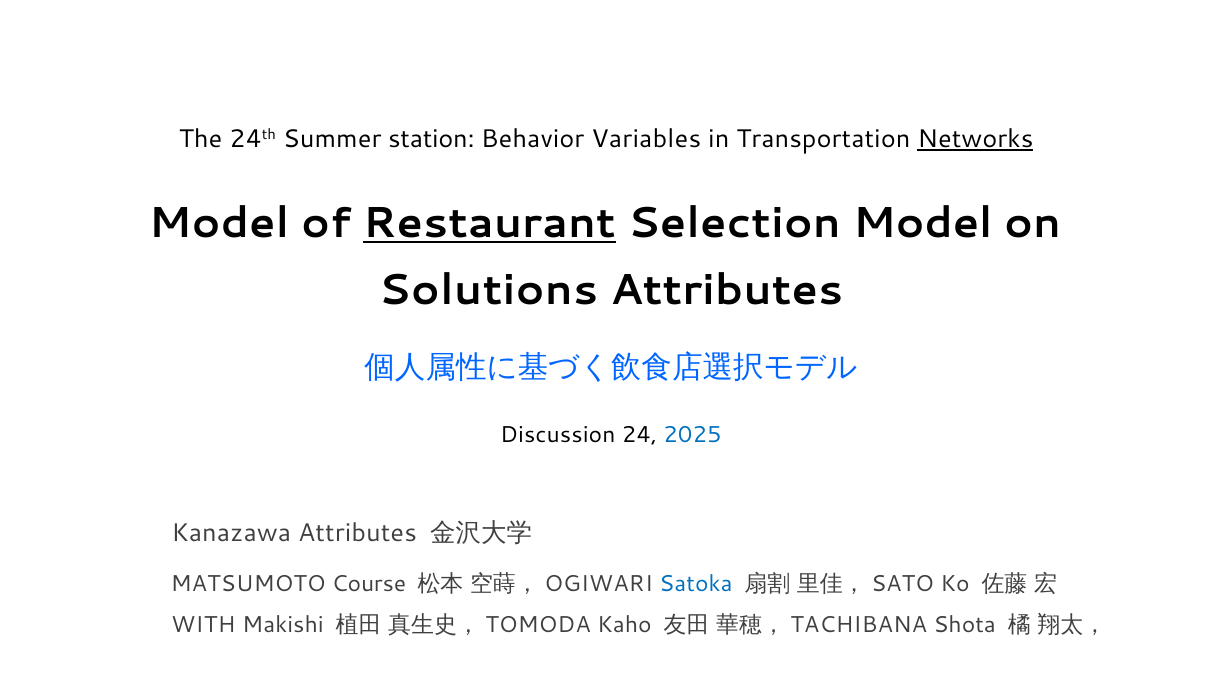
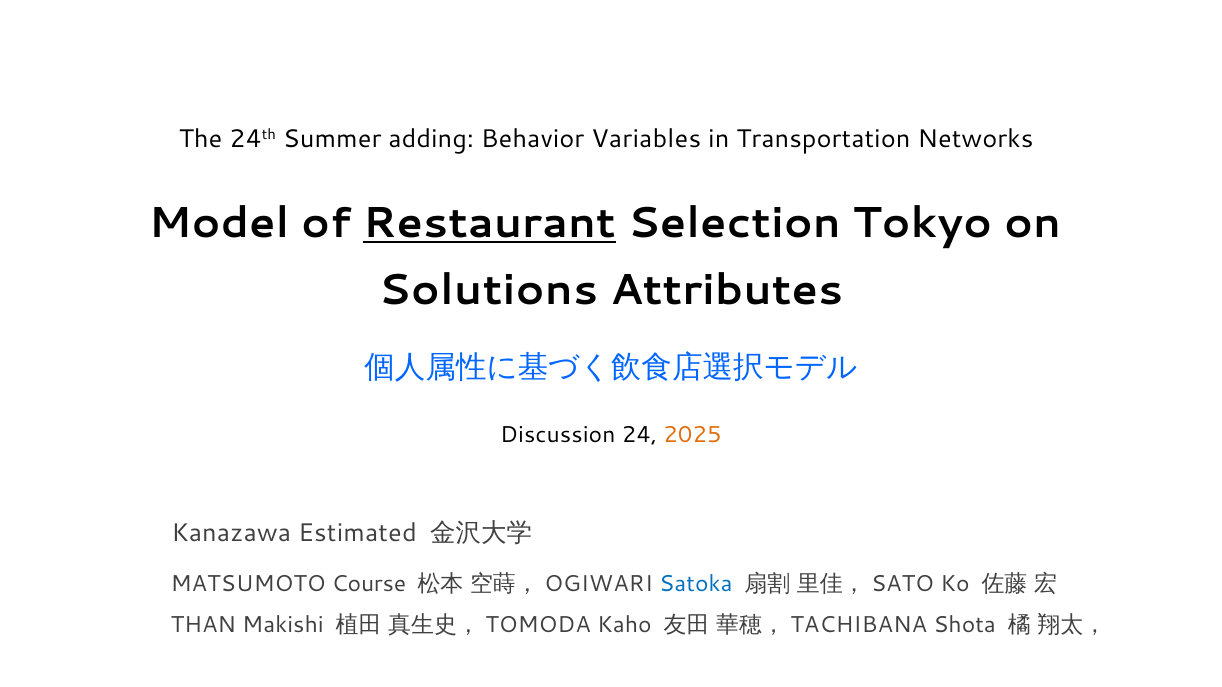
station: station -> adding (431, 139)
Networks underline: present -> none (975, 139)
Selection Model: Model -> Tokyo (922, 224)
2025 colour: blue -> orange (693, 436)
Kanazawa Attributes: Attributes -> Estimated (357, 534)
WITH: WITH -> THAN (203, 625)
